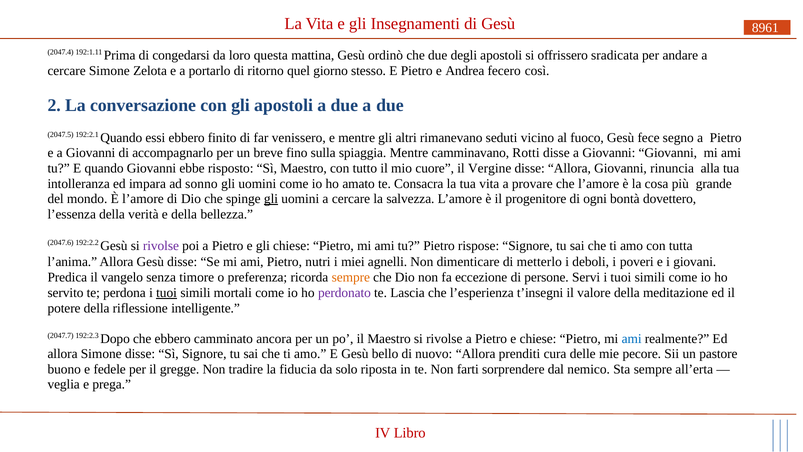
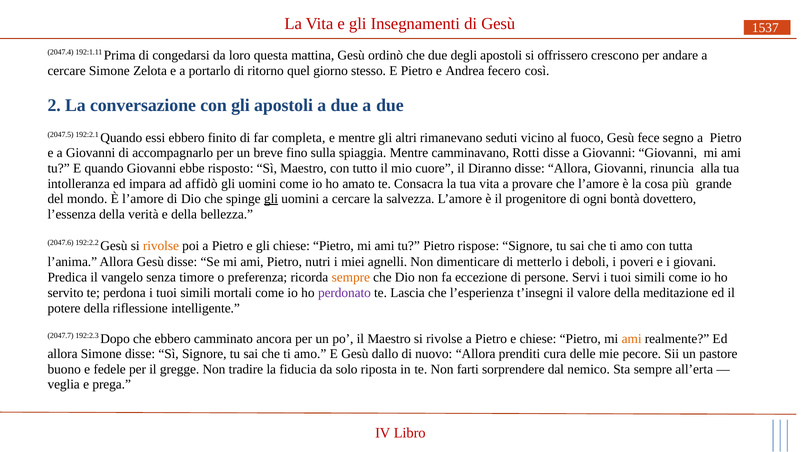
8961: 8961 -> 1537 (765, 28)
sradicata: sradicata -> crescono (615, 56)
venissero: venissero -> completa (299, 138)
Vergine: Vergine -> Diranno (490, 168)
sonno: sonno -> affidò (201, 184)
rivolse colour: purple -> orange (161, 246)
tuoi underline: present -> none (167, 293)
ami colour: blue -> orange (632, 339)
bello: bello -> dallo (385, 354)
